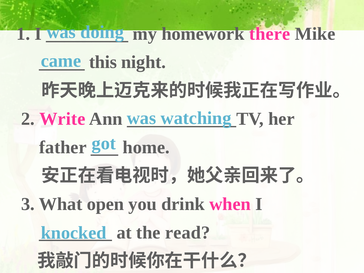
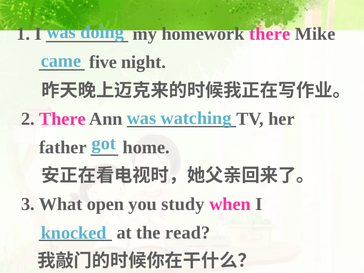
this: this -> five (103, 62)
2 Write: Write -> There (62, 119)
drink: drink -> study (183, 204)
